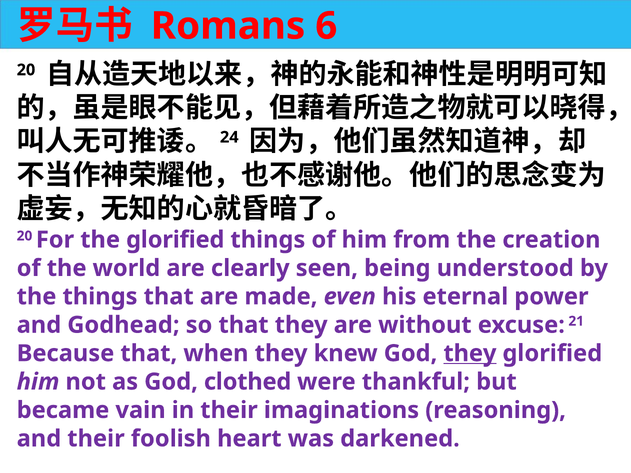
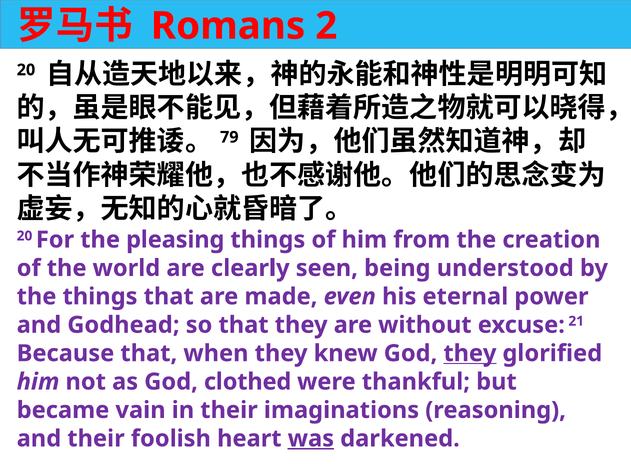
6: 6 -> 2 (326, 26)
24: 24 -> 79 (229, 137)
the glorified: glorified -> pleasing (175, 240)
was underline: none -> present (311, 439)
